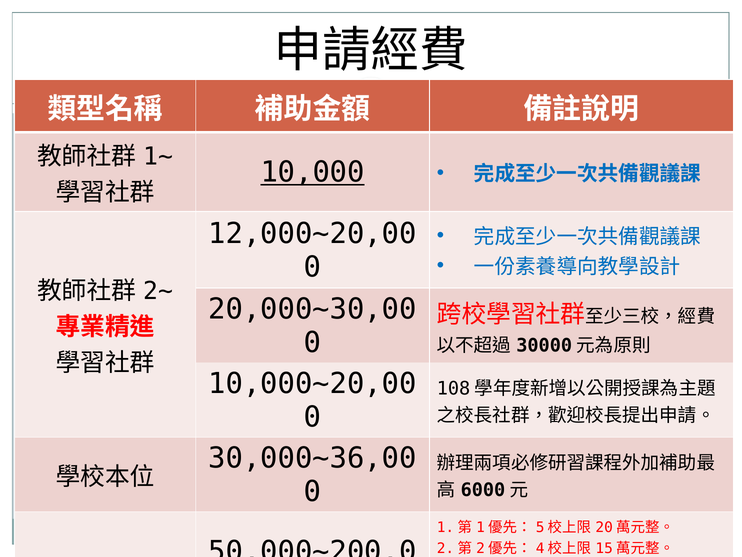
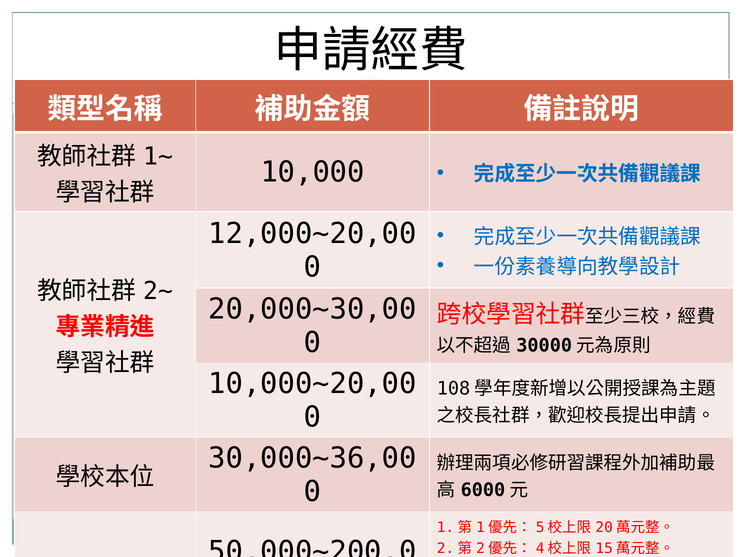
10,000 underline: present -> none (313, 172)
